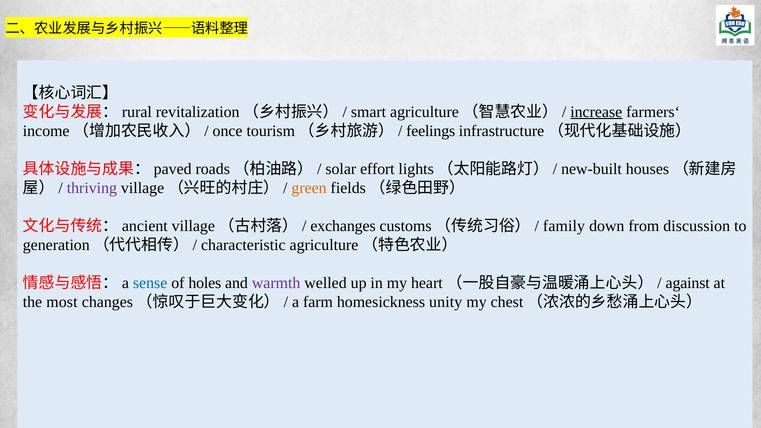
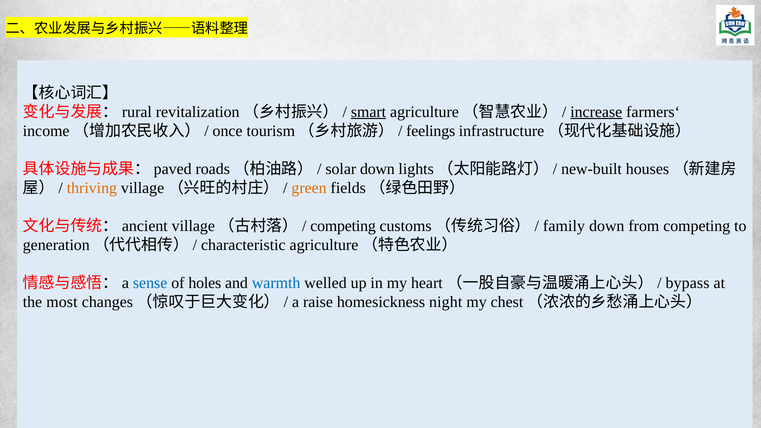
smart underline: none -> present (369, 112)
solar effort: effort -> down (377, 169)
thriving colour: purple -> orange (92, 188)
exchanges: exchanges -> competing (343, 226)
from discussion: discussion -> competing (697, 226)
warmth colour: purple -> blue (276, 283)
against: against -> bypass (688, 283)
farm: farm -> raise (318, 302)
unity: unity -> night (446, 302)
